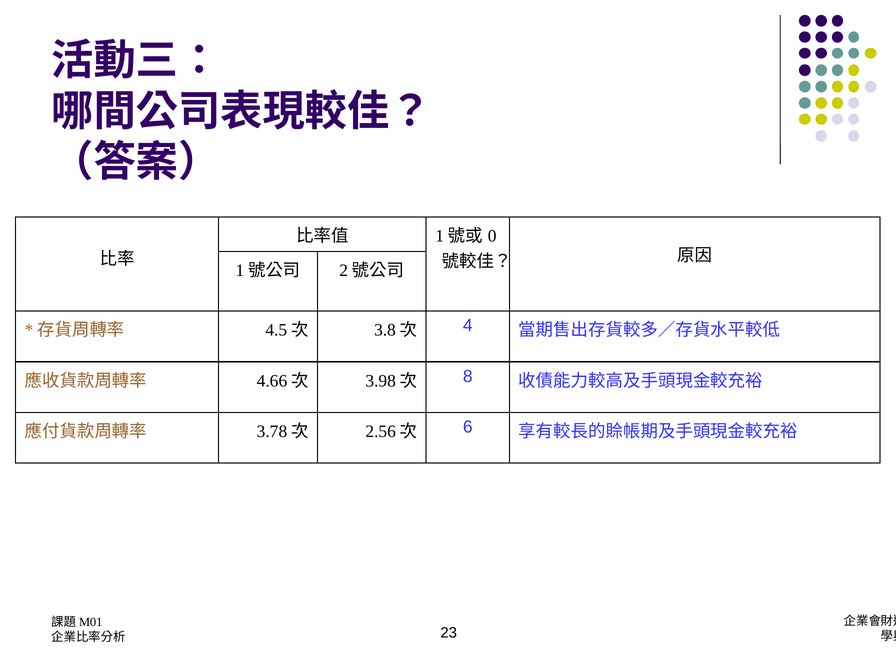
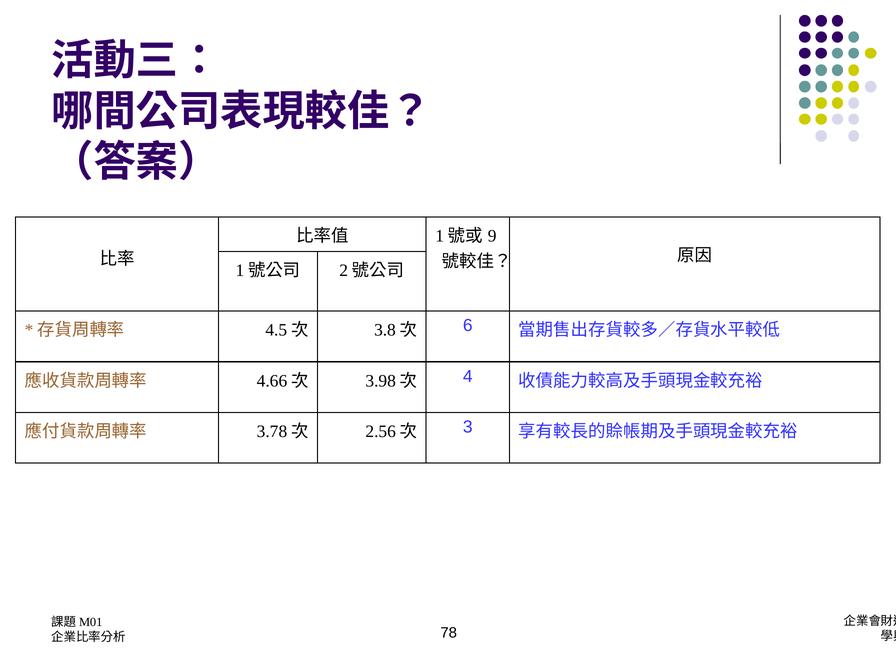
0: 0 -> 9 (492, 236)
4: 4 -> 6 (468, 326)
8: 8 -> 4 (468, 376)
6: 6 -> 3 (468, 427)
23: 23 -> 78 (449, 633)
